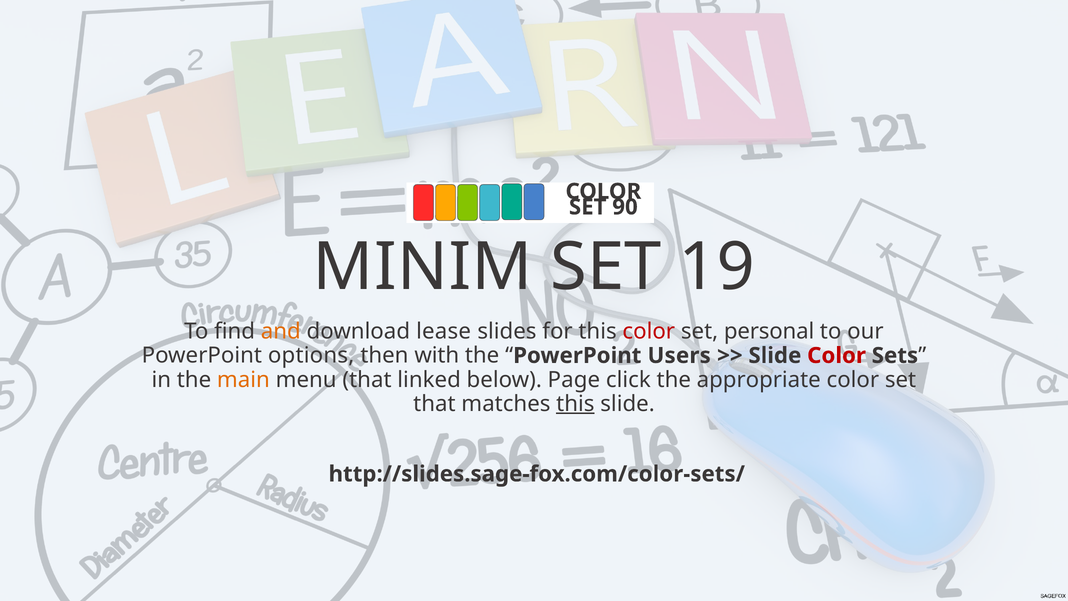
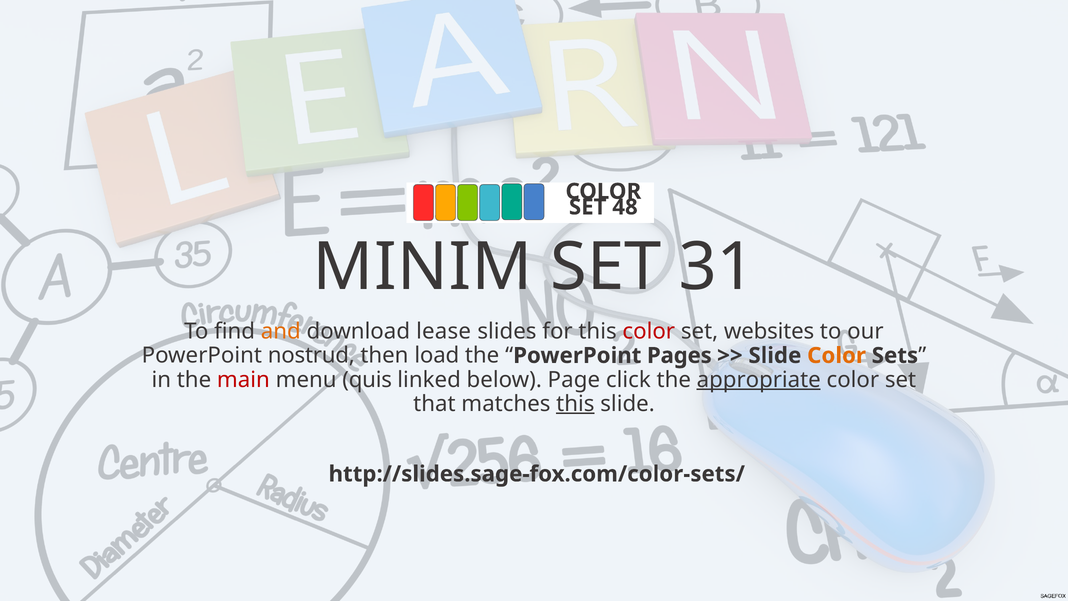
90: 90 -> 48 (625, 207)
19: 19 -> 31 (717, 267)
personal: personal -> websites (769, 331)
options: options -> nostrud (311, 355)
with: with -> load (437, 355)
Users: Users -> Pages (679, 355)
Color colour: red -> orange (837, 355)
main colour: orange -> red (243, 379)
menu that: that -> quis (367, 379)
appropriate underline: none -> present (759, 379)
